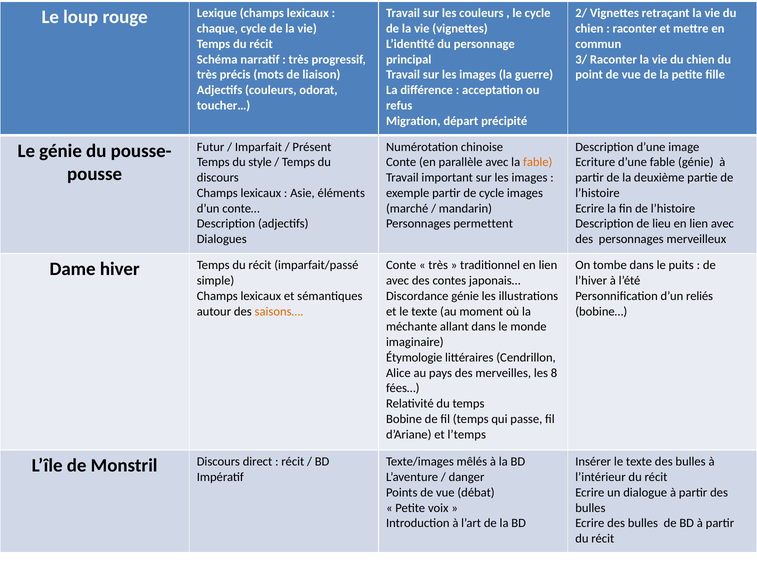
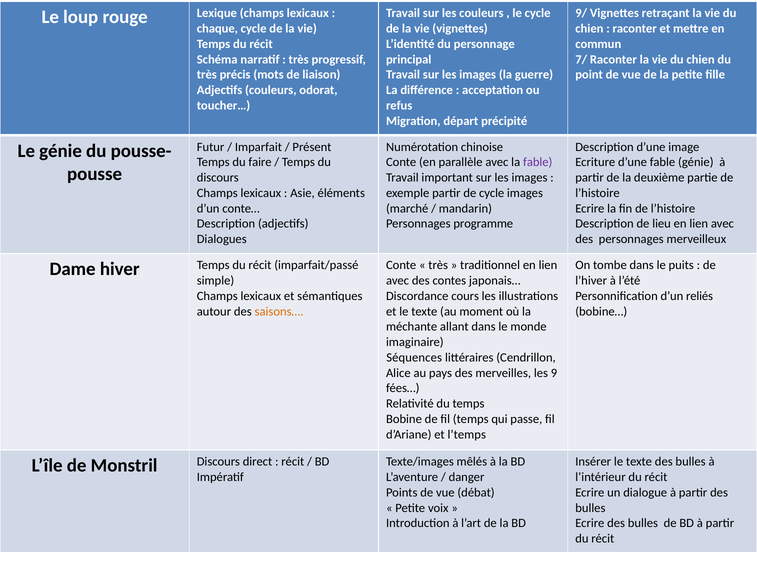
2/: 2/ -> 9/ (581, 13)
3/: 3/ -> 7/ (581, 59)
style: style -> faire (260, 162)
fable colour: orange -> purple (538, 162)
permettent: permettent -> programme (483, 224)
Discordance génie: génie -> cours (465, 296)
Étymologie: Étymologie -> Séquences (414, 357)
8: 8 -> 9 (554, 373)
